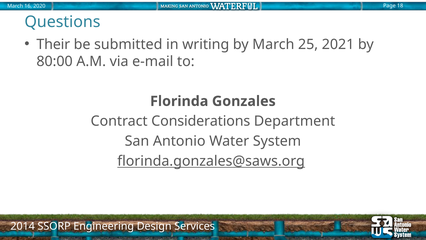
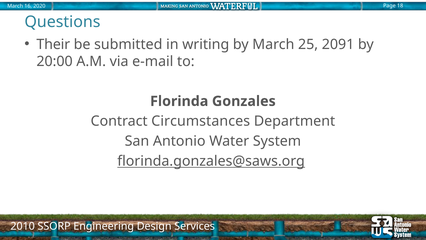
2021: 2021 -> 2091 (338, 44)
80:00: 80:00 -> 20:00 (55, 61)
Considerations: Considerations -> Circumstances (201, 121)
2014: 2014 -> 2010 (23, 226)
